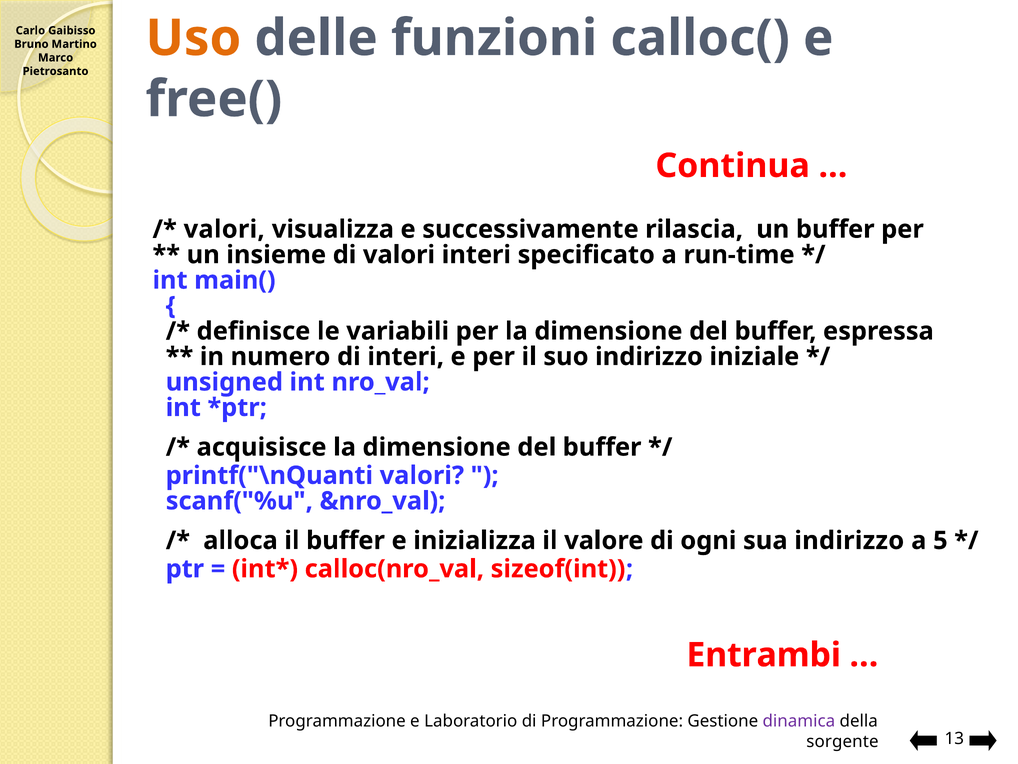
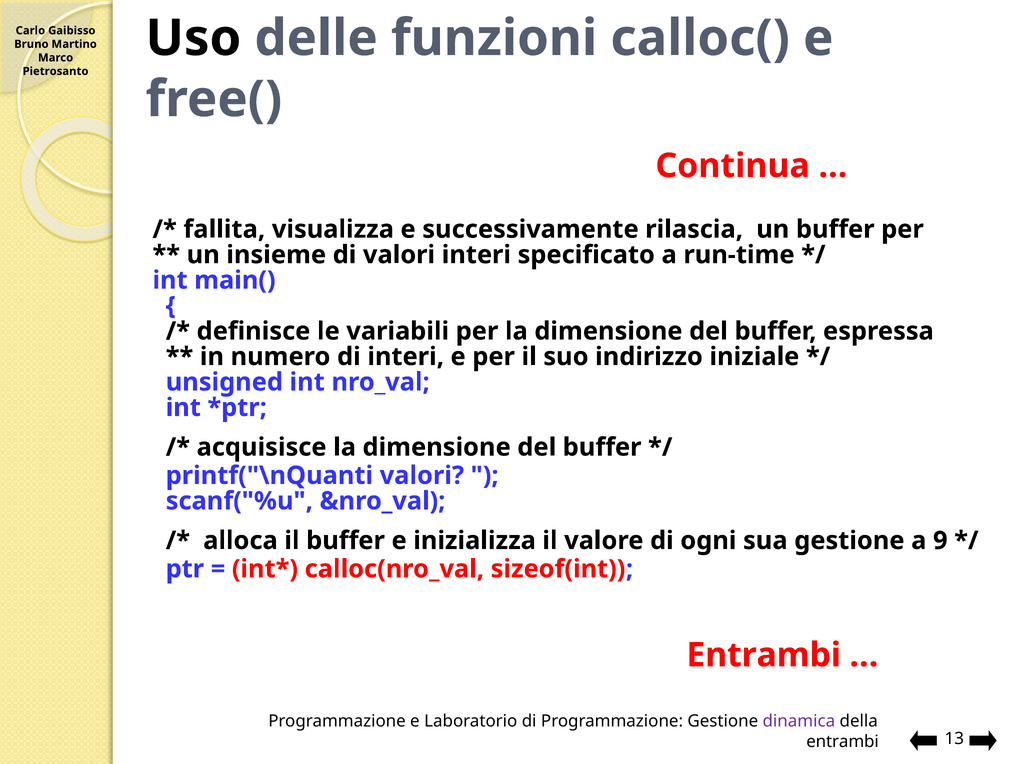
Uso colour: orange -> black (193, 38)
valori: valori -> fallita (224, 229)
sua indirizzo: indirizzo -> gestione (849, 540)
5: 5 -> 9 (940, 540)
sorgente: sorgente -> entrambi (843, 741)
